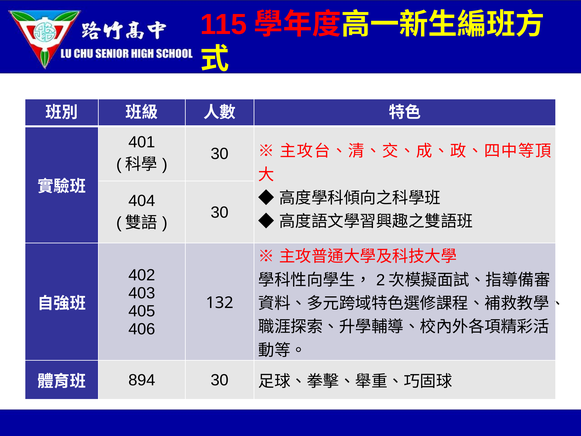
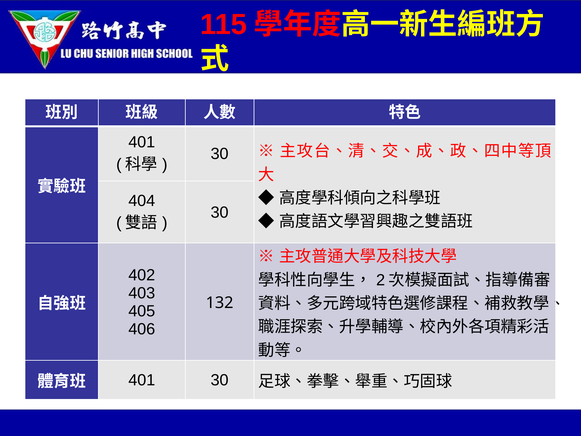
894: 894 -> 401 (142, 380)
